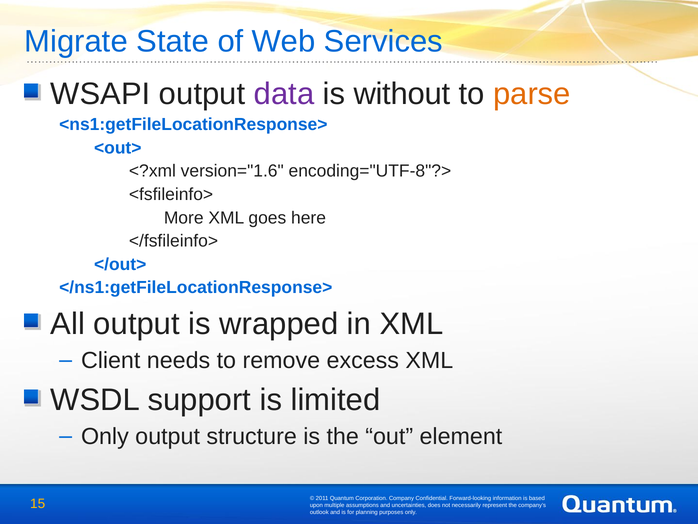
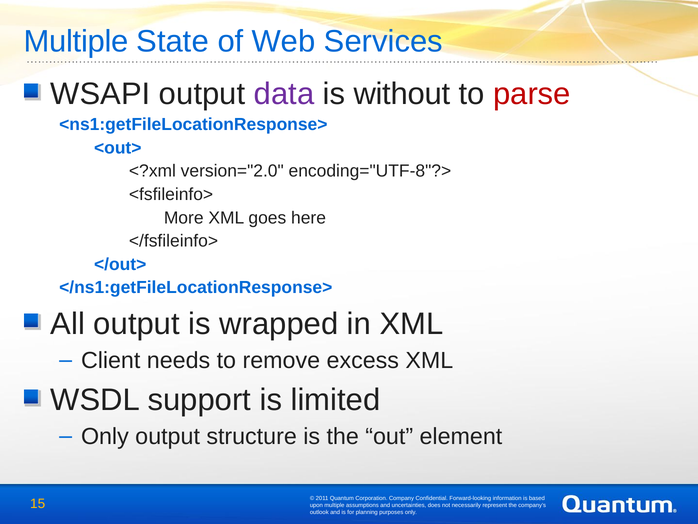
Migrate: Migrate -> Multiple (76, 42)
parse colour: orange -> red (532, 94)
version="1.6: version="1.6 -> version="2.0 (232, 171)
